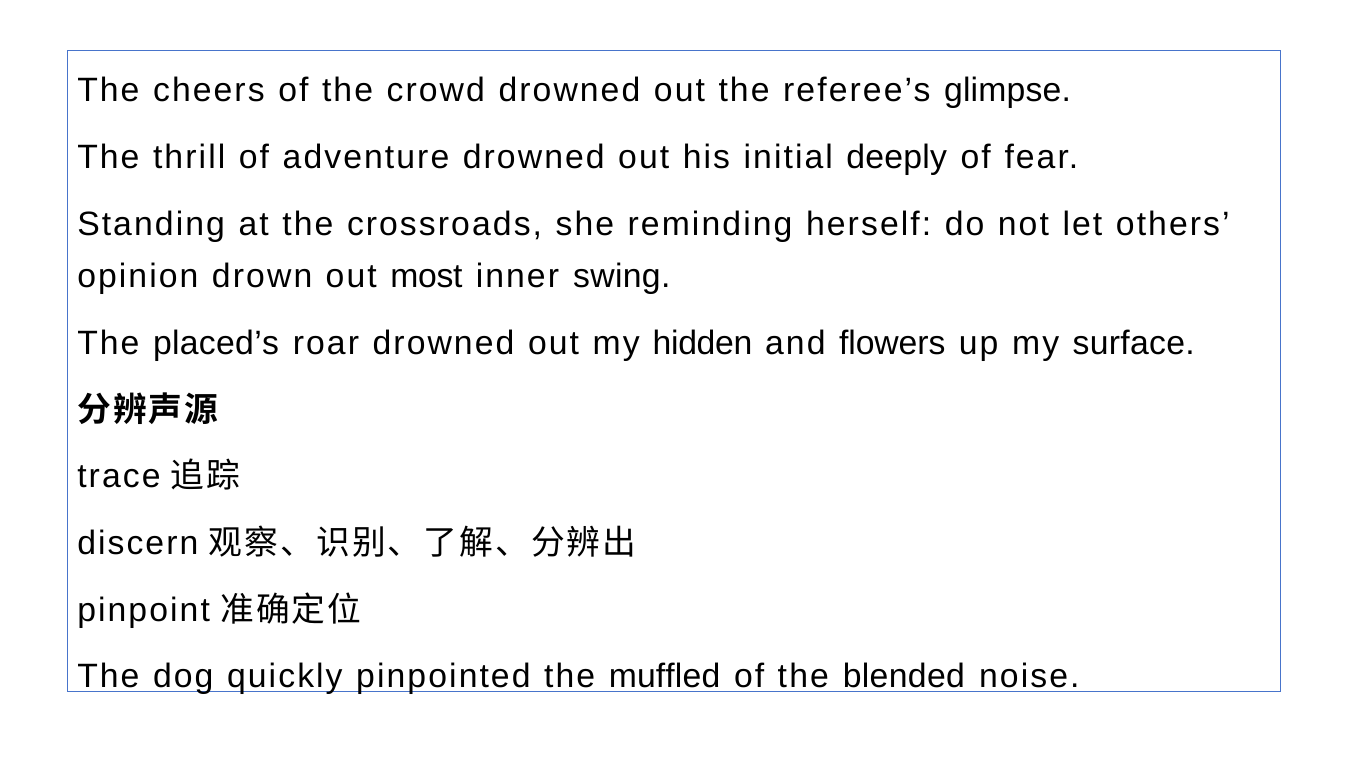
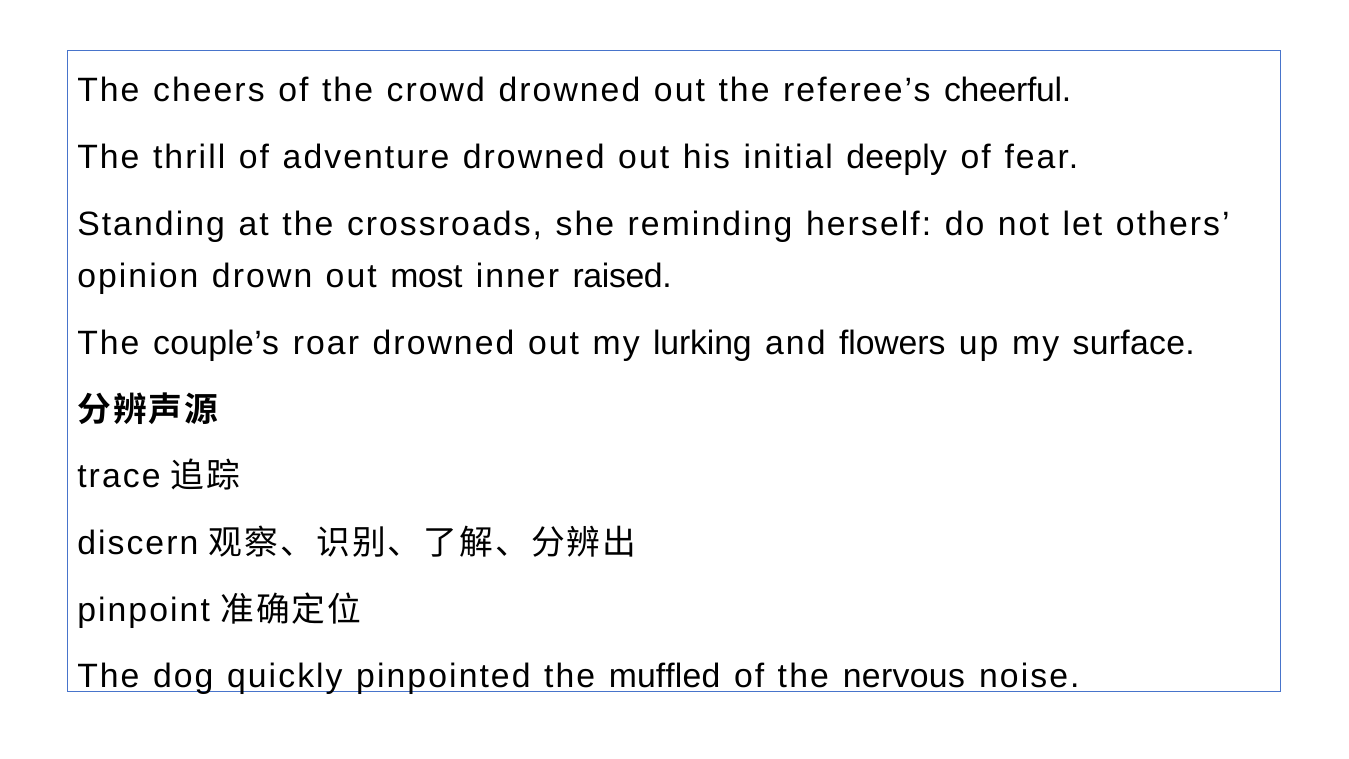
glimpse: glimpse -> cheerful (1008, 91)
swing: swing -> raised (622, 277)
placed’s: placed’s -> couple’s (216, 343)
hidden: hidden -> lurking (702, 343)
blended: blended -> nervous (904, 677)
